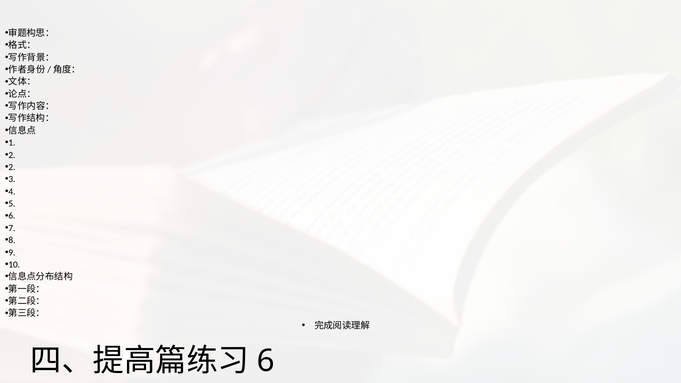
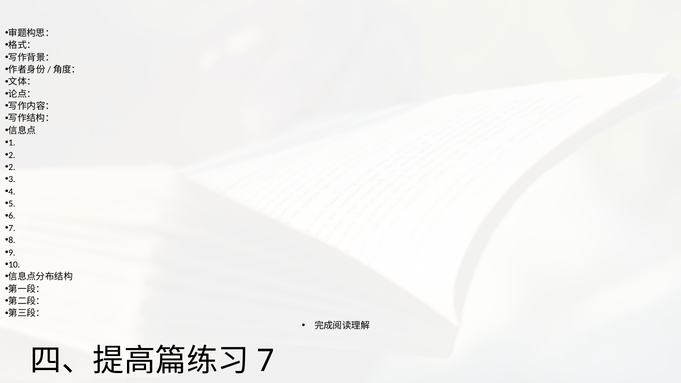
6: 6 -> 7 (266, 361)
